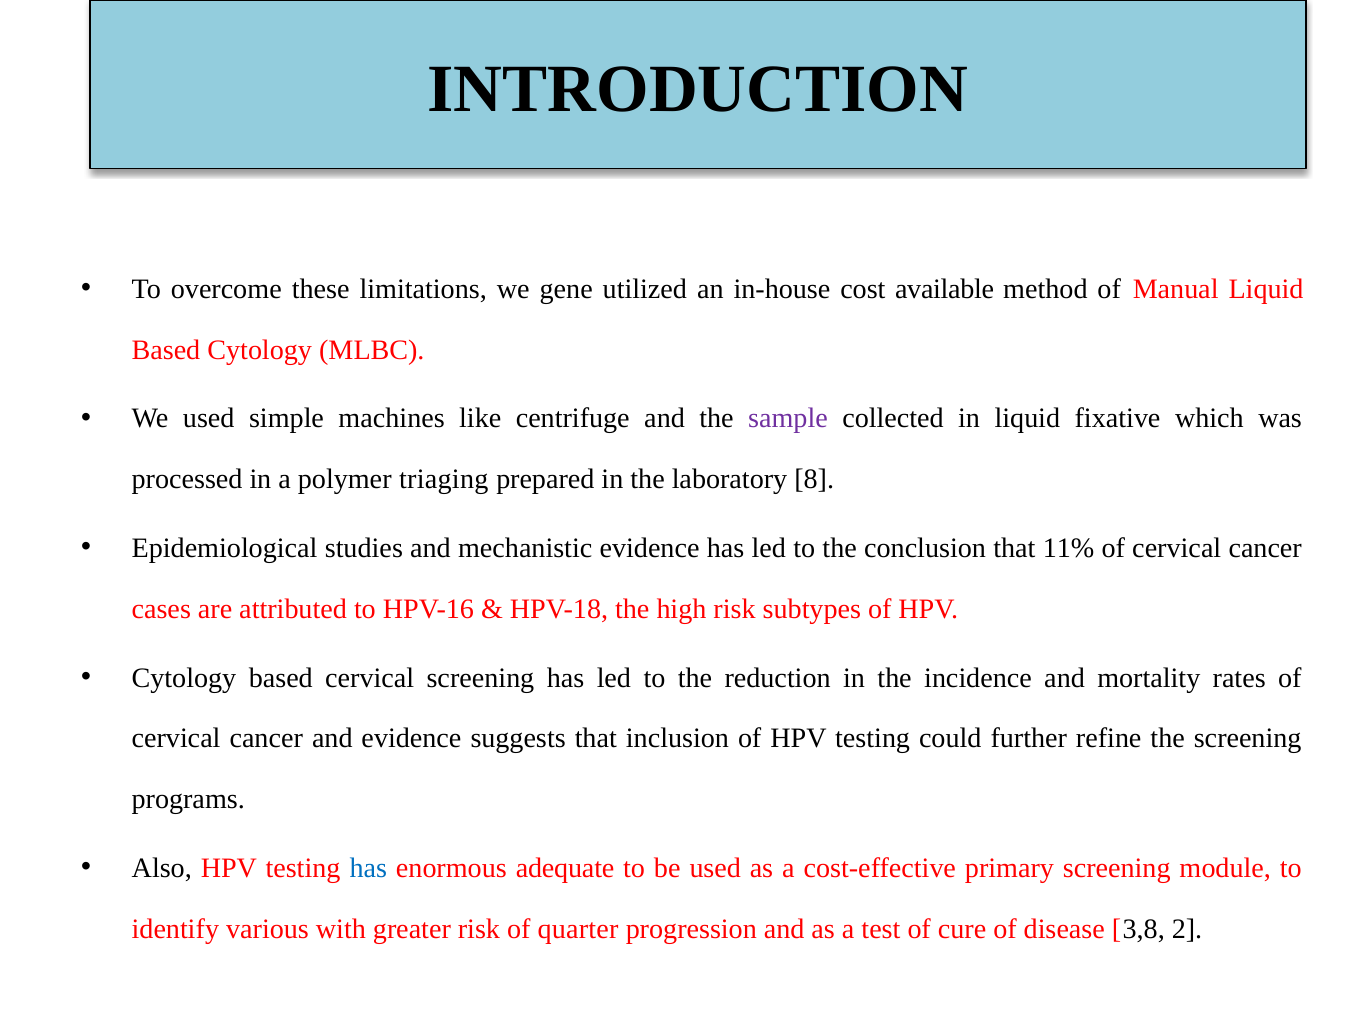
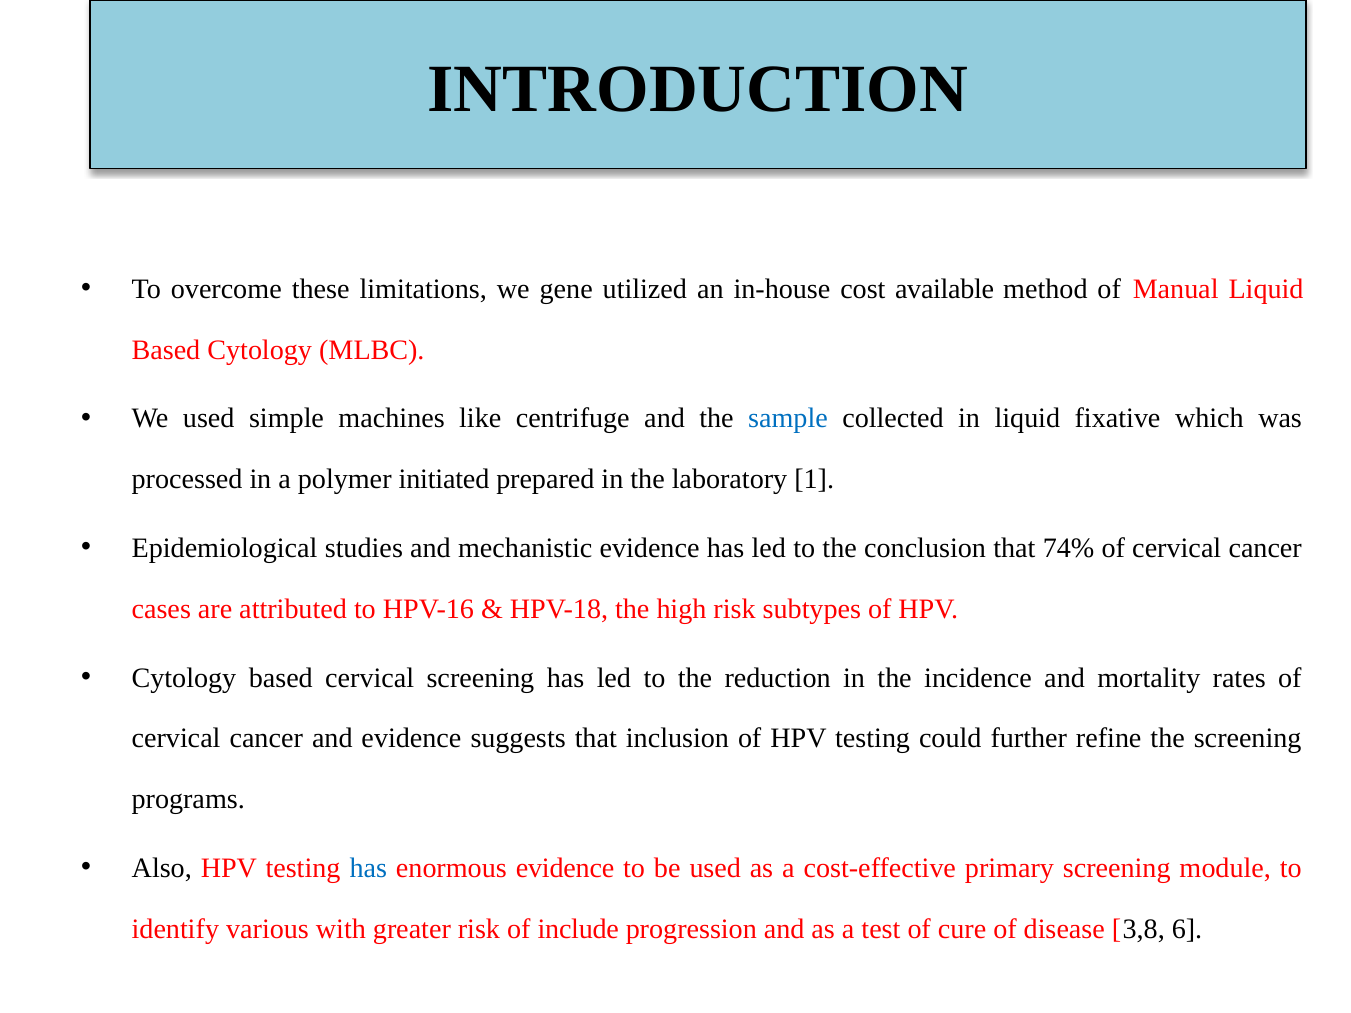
sample colour: purple -> blue (788, 419)
triaging: triaging -> initiated (444, 480)
8: 8 -> 1 (814, 480)
11%: 11% -> 74% (1069, 548)
enormous adequate: adequate -> evidence (565, 869)
quarter: quarter -> include (578, 929)
2: 2 -> 6 (1187, 929)
